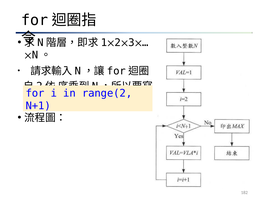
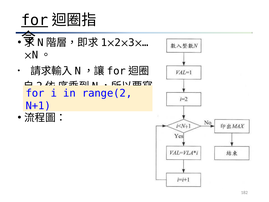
for underline: none -> present (35, 20)
